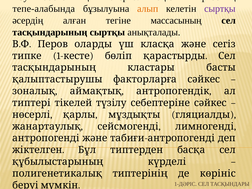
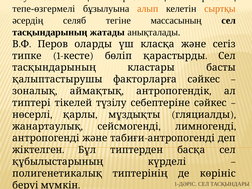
тепе-алабында: тепе-алабында -> тепе-өзгермелі (44, 9)
сыртқы colour: purple -> orange (220, 9)
алған: алған -> селяб (75, 20)
тасқындарының сыртқы: сыртқы -> жатады (107, 32)
